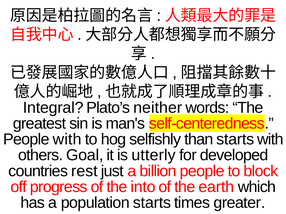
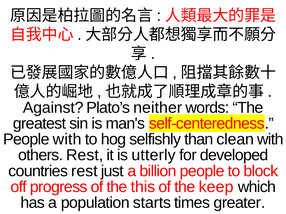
Integral: Integral -> Against (53, 108)
than starts: starts -> clean (235, 140)
others Goal: Goal -> Rest (85, 156)
into: into -> this (143, 187)
earth: earth -> keep (216, 187)
